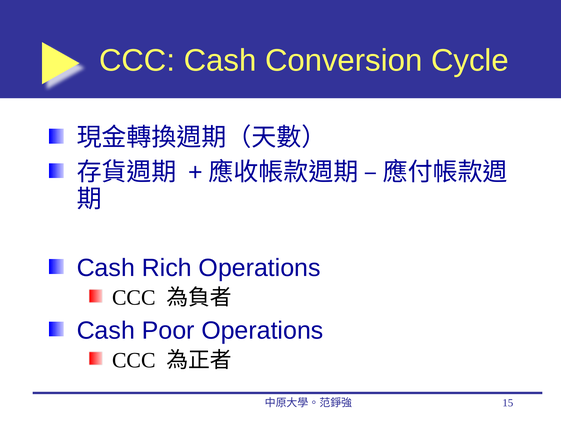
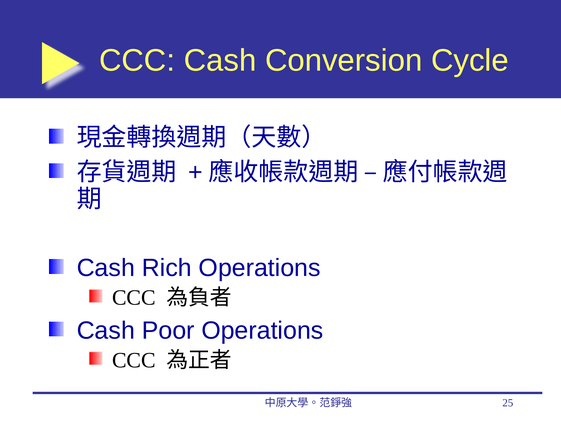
15: 15 -> 25 (508, 403)
